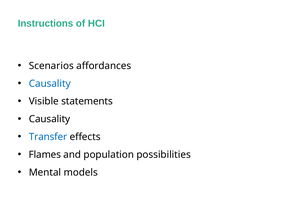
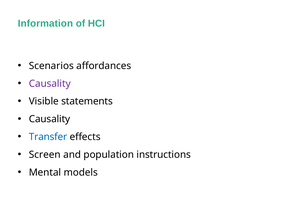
Instructions: Instructions -> Information (45, 24)
Causality colour: blue -> purple (50, 84)
Flames: Flames -> Screen (45, 155)
possibilities: possibilities -> instructions (164, 155)
